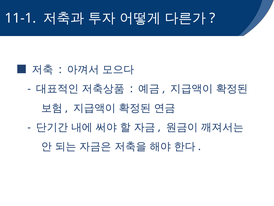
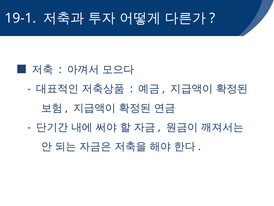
11-1: 11-1 -> 19-1 (20, 18)
